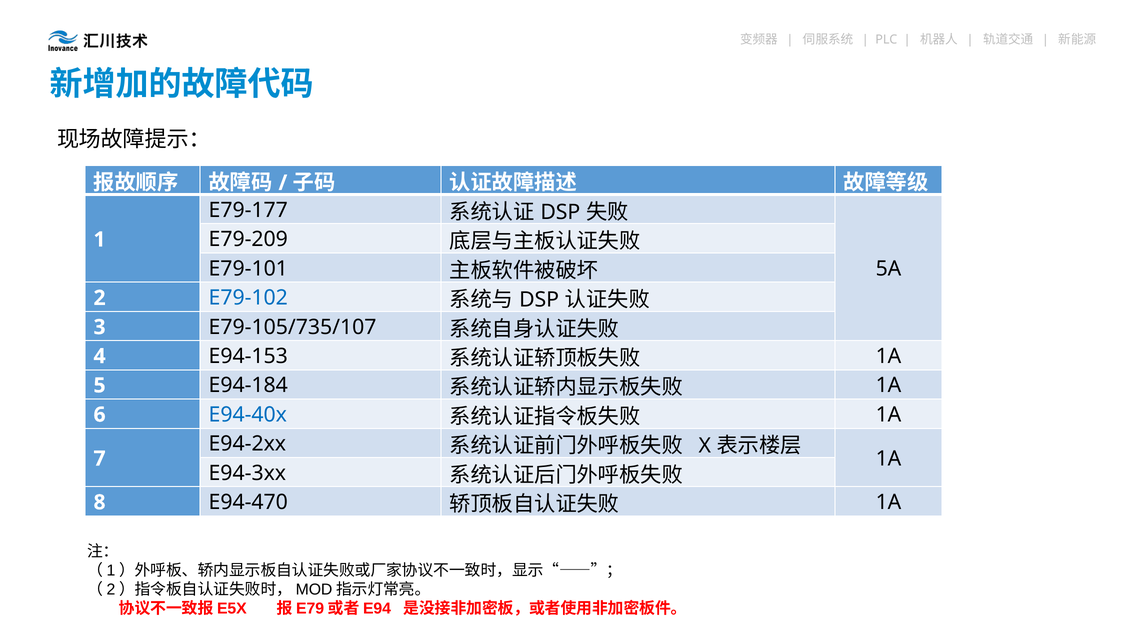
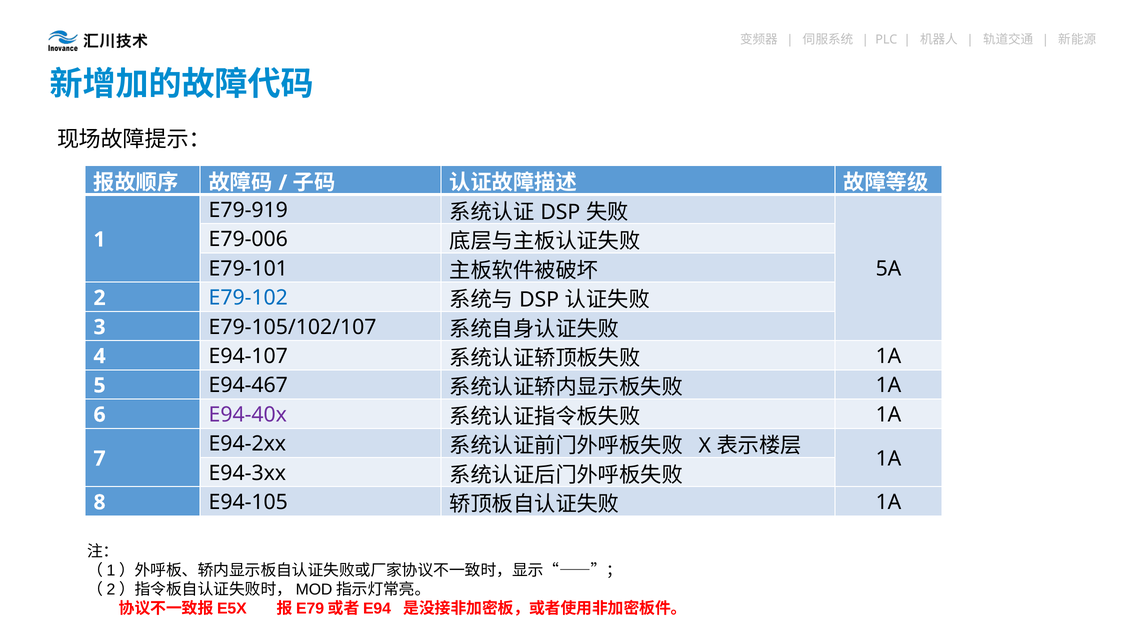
E79-177: E79-177 -> E79-919 (248, 210)
E79-209: E79-209 -> E79-006 (248, 239)
E79-105/735/107: E79-105/735/107 -> E79-105/102/107 (293, 327)
E94-153: E94-153 -> E94-107 (248, 356)
E94-184: E94-184 -> E94-467 (248, 386)
E94-40x colour: blue -> purple (248, 415)
E94-470: E94-470 -> E94-105 (248, 503)
